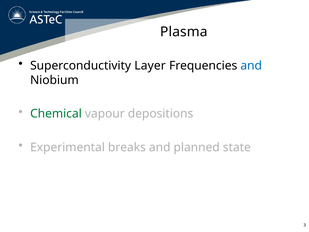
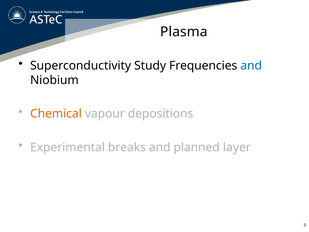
Layer: Layer -> Study (150, 66)
Chemical colour: green -> orange (56, 114)
state: state -> layer (237, 147)
